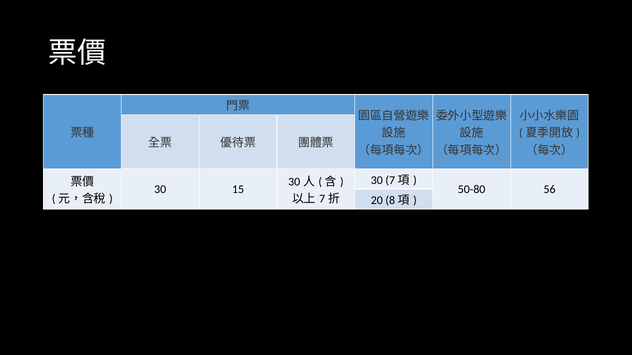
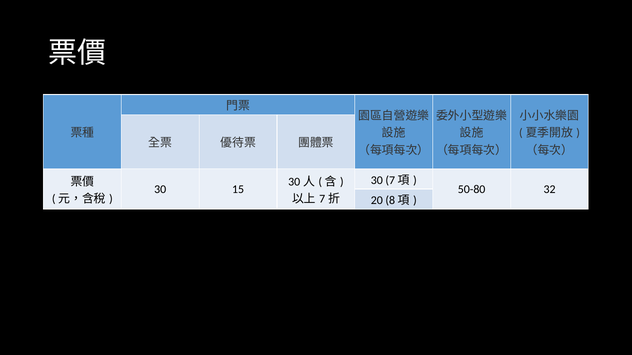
56: 56 -> 32 (550, 189)
